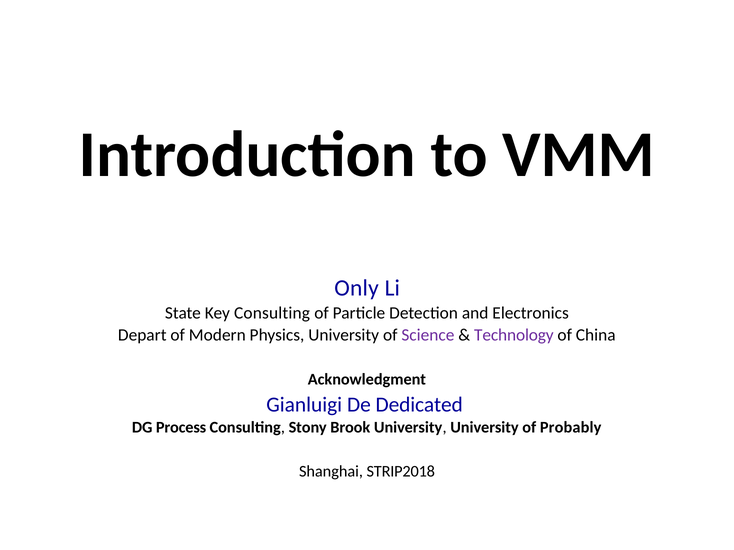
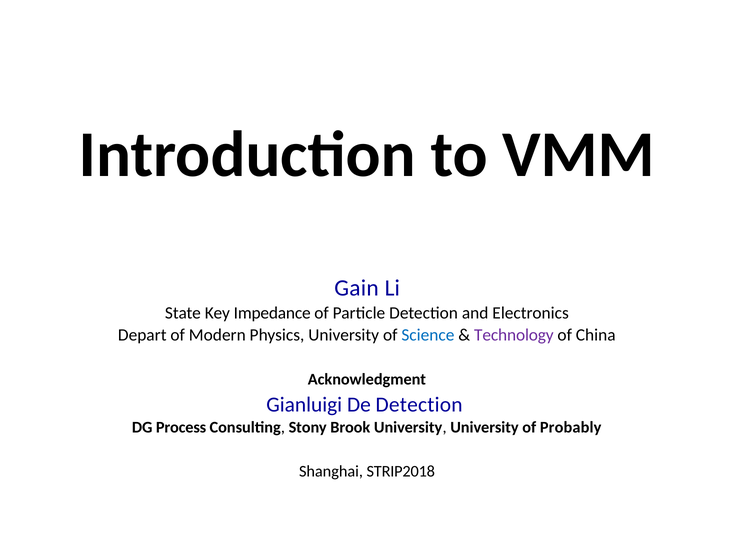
Only: Only -> Gain (357, 288)
Key Consulting: Consulting -> Impedance (272, 313)
Science colour: purple -> blue (428, 335)
De Dedicated: Dedicated -> Detection (419, 405)
